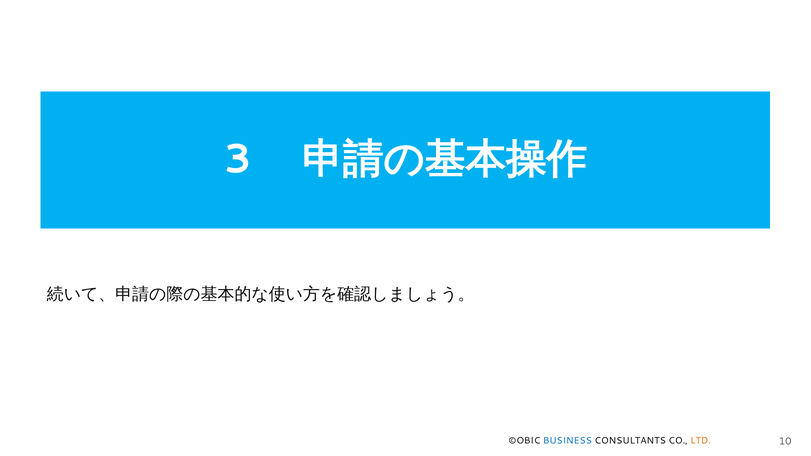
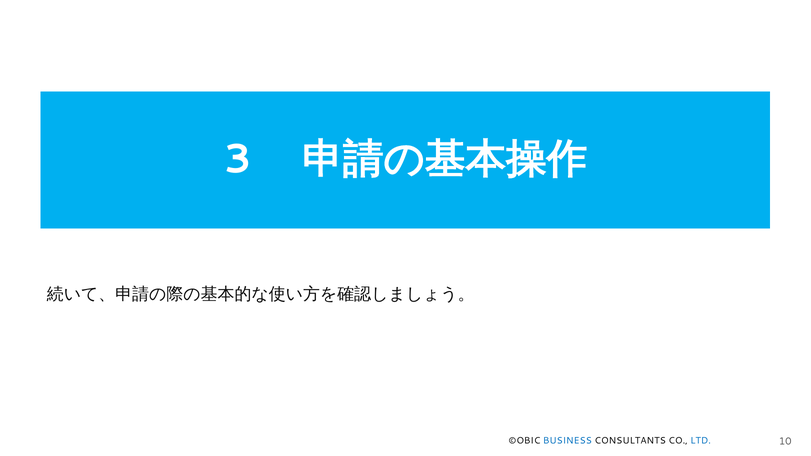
LTD colour: orange -> blue (701, 441)
